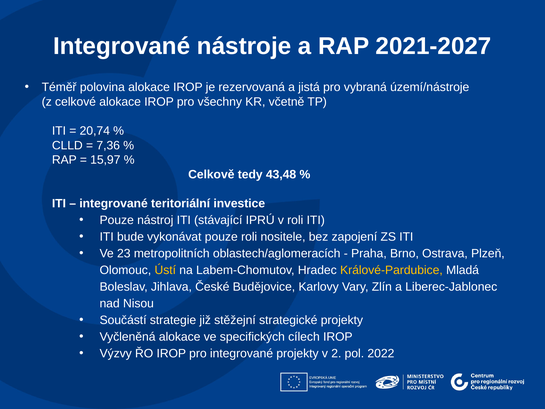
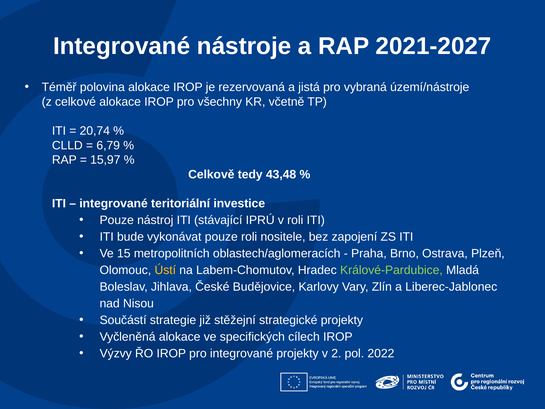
7,36: 7,36 -> 6,79 (108, 145)
23: 23 -> 15 (124, 253)
Králové-Pardubice colour: yellow -> light green (391, 270)
